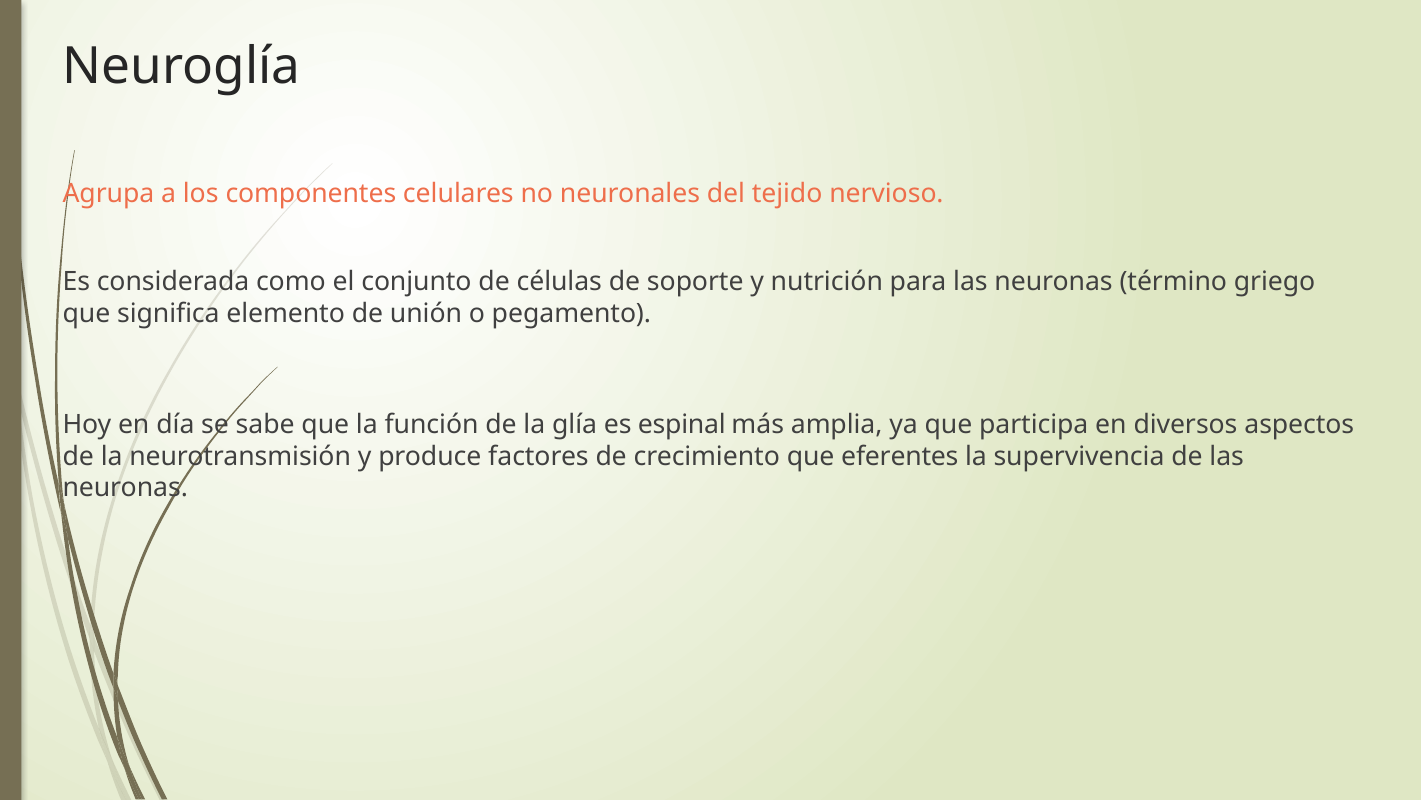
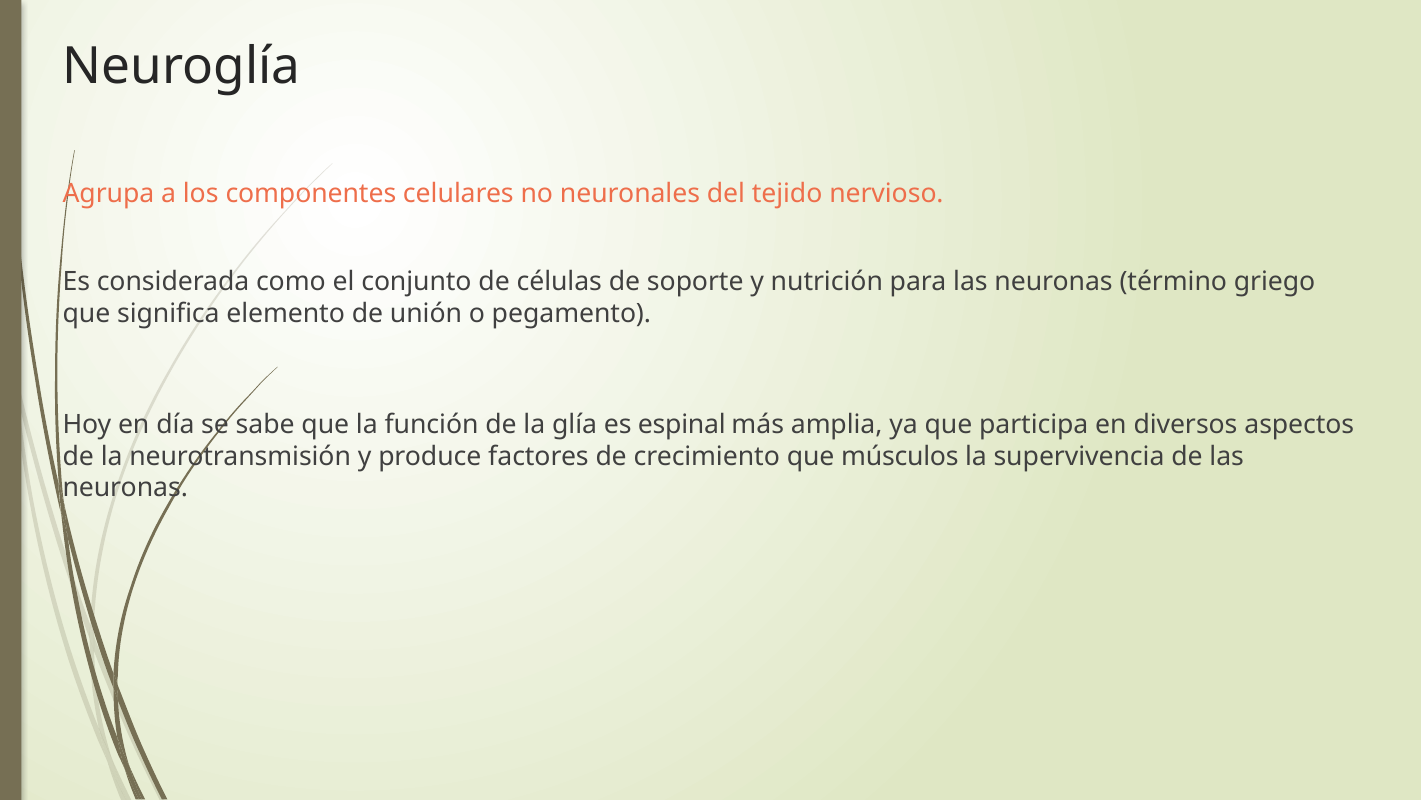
eferentes: eferentes -> músculos (900, 456)
